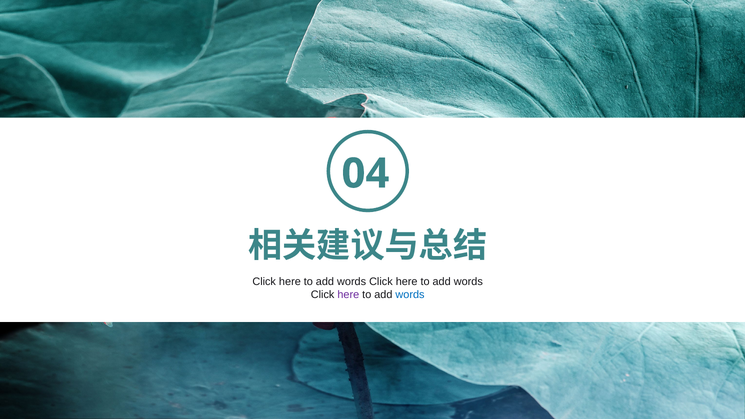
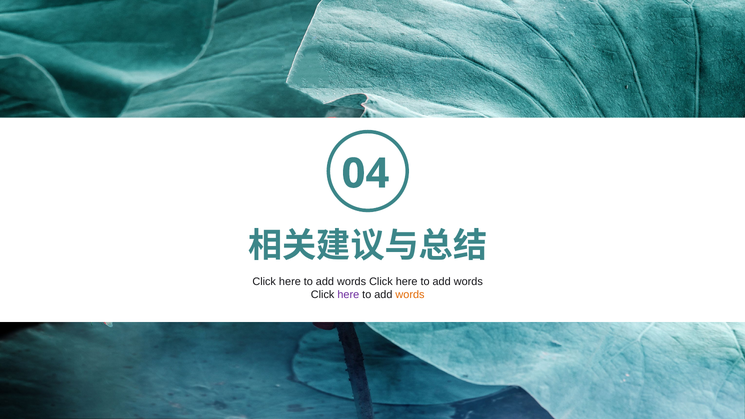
words colour: blue -> orange (410, 295)
